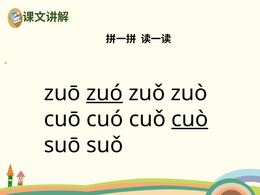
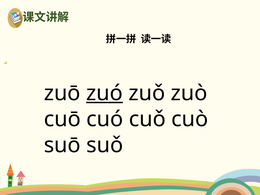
cuò underline: present -> none (190, 119)
